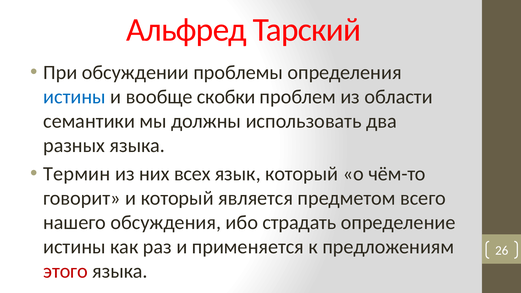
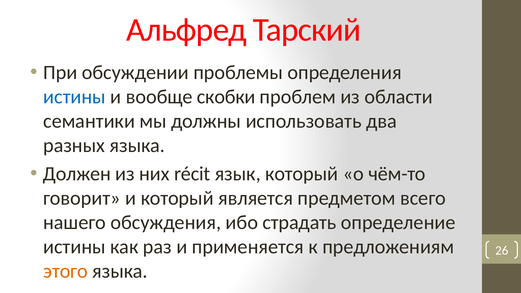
Термин: Термин -> Должен (77, 174)
всех: всех -> récit (192, 174)
этого colour: red -> orange (65, 271)
